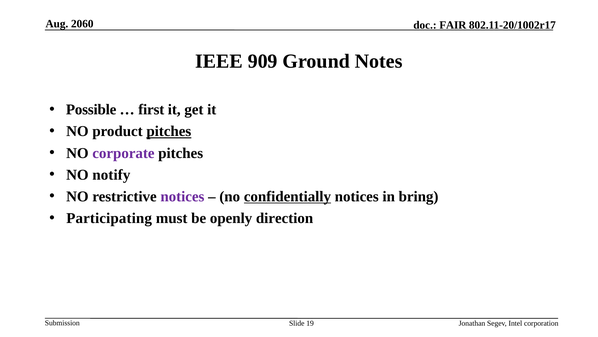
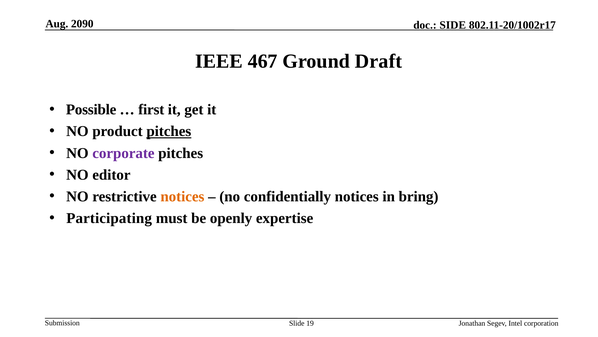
2060: 2060 -> 2090 (82, 24)
FAIR: FAIR -> SIDE (453, 25)
909: 909 -> 467 (263, 61)
Notes: Notes -> Draft (379, 61)
notify: notify -> editor (111, 174)
notices colour: purple -> orange (182, 196)
confidentially underline: present -> none (287, 196)
direction: direction -> expertise (285, 218)
